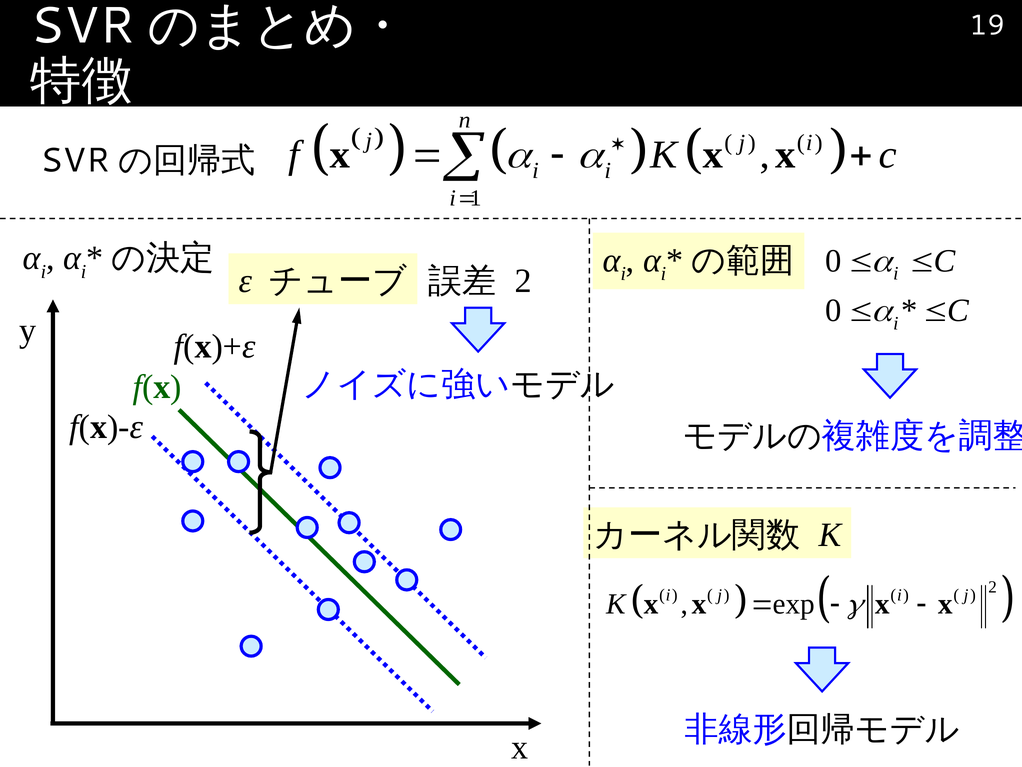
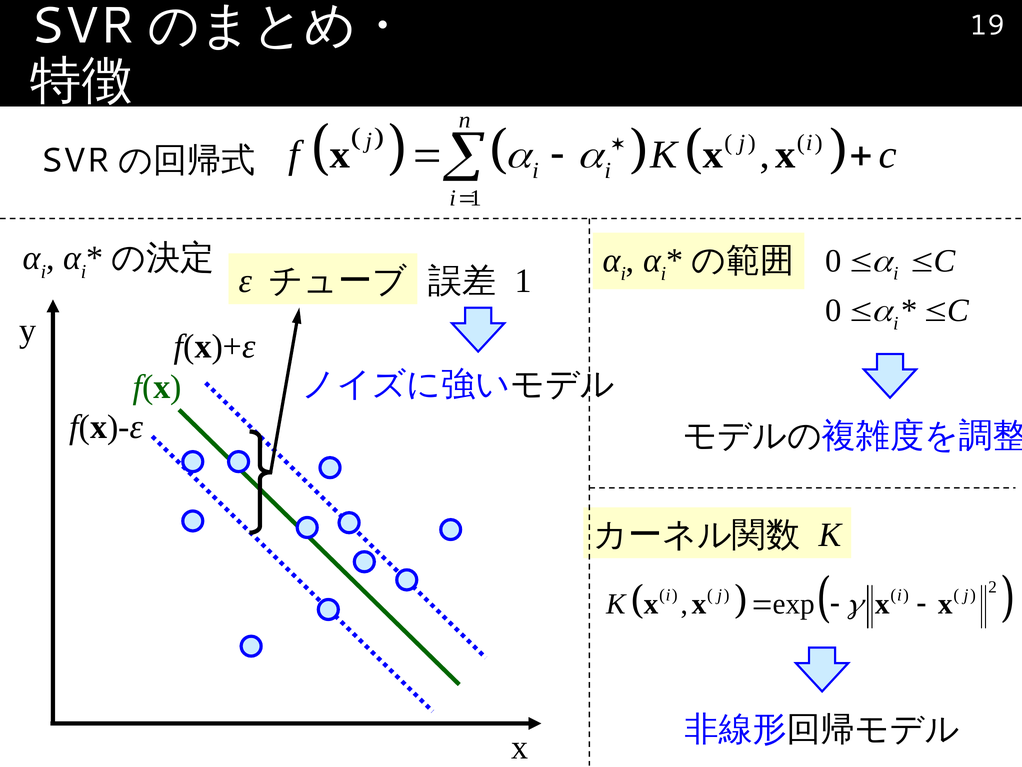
2: 2 -> 1 (523, 281)
